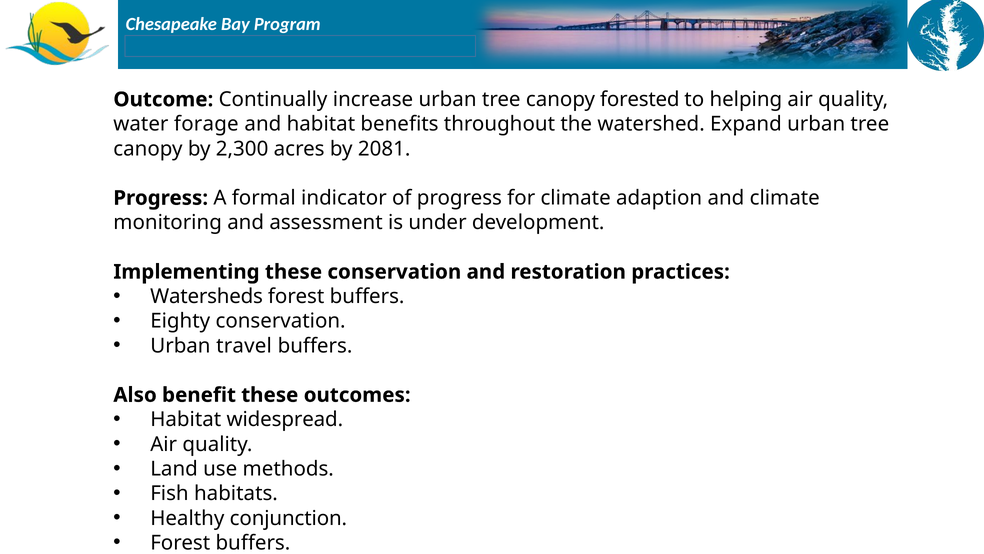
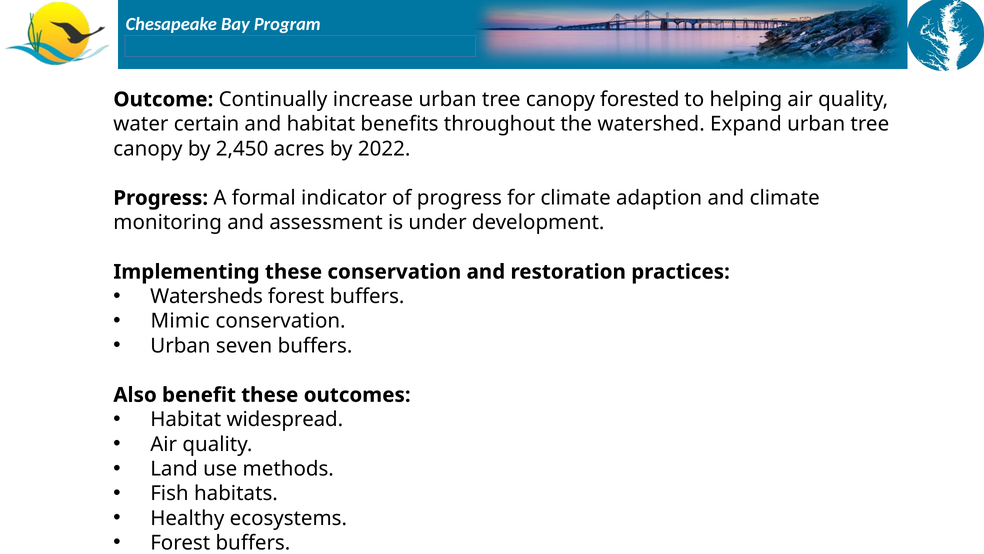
forage: forage -> certain (207, 124)
2,300: 2,300 -> 2,450 (242, 149)
2081: 2081 -> 2022 (384, 149)
Eighty: Eighty -> Mimic (180, 321)
travel: travel -> seven (244, 345)
conjunction: conjunction -> ecosystems (288, 518)
